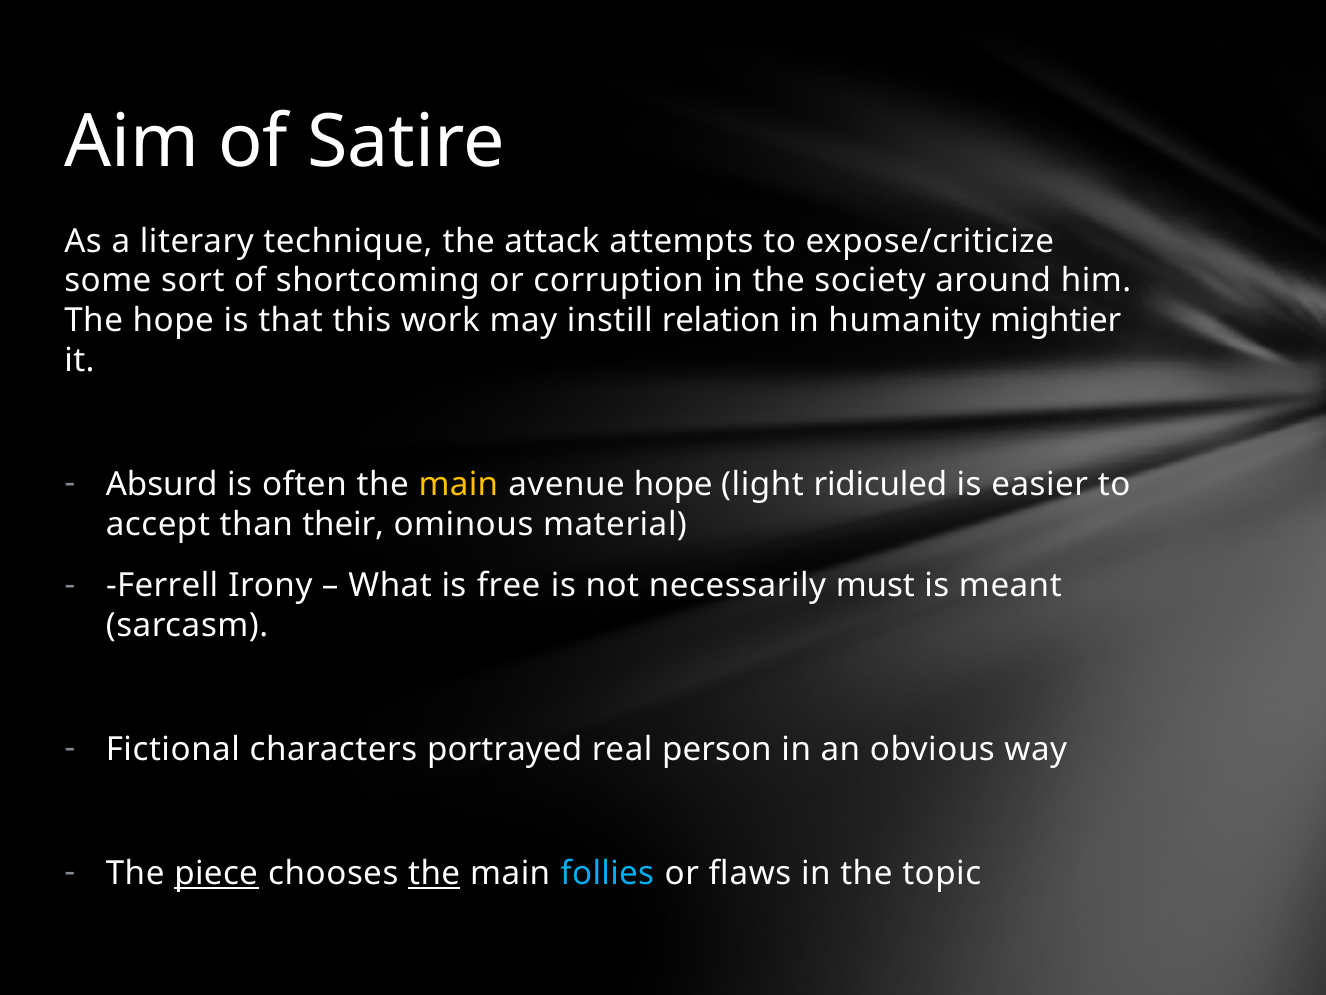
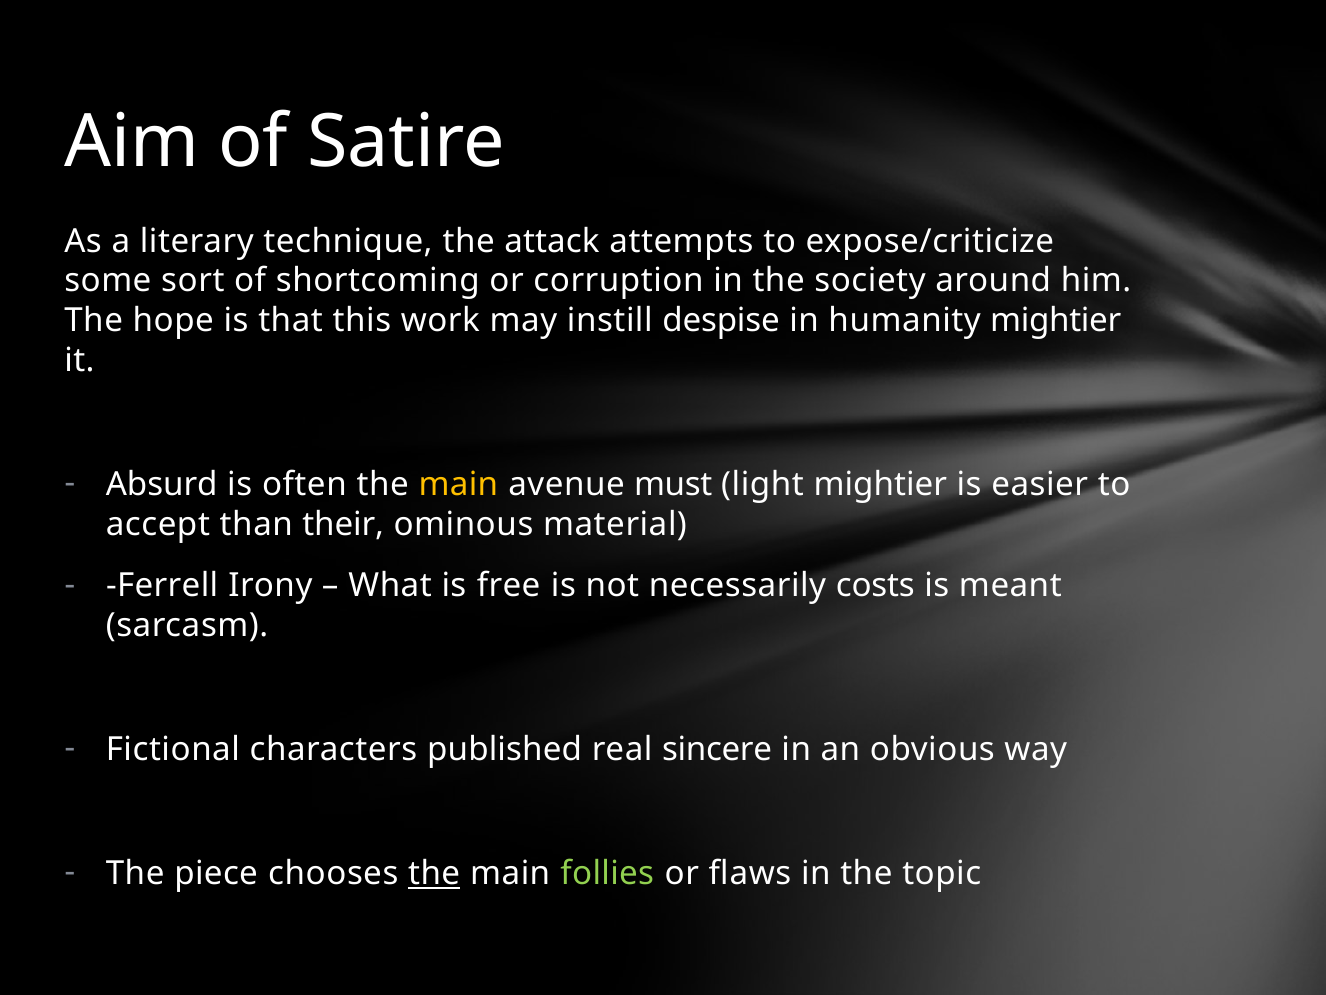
relation: relation -> despise (721, 321)
avenue hope: hope -> must (673, 484)
light ridiculed: ridiculed -> mightier (880, 484)
must: must -> costs (875, 586)
portrayed: portrayed -> published (505, 749)
person: person -> sincere (717, 749)
piece underline: present -> none (216, 873)
follies colour: light blue -> light green (607, 873)
